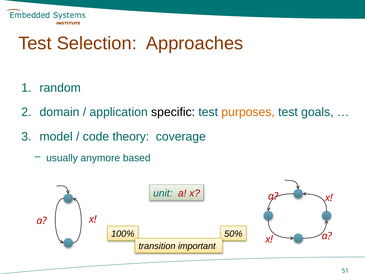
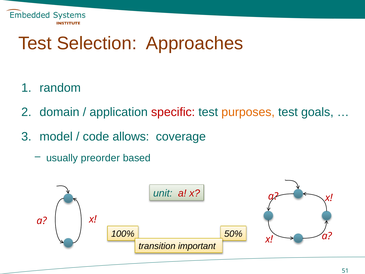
specific colour: black -> red (173, 112)
theory: theory -> allows (131, 136)
anymore: anymore -> preorder (100, 158)
